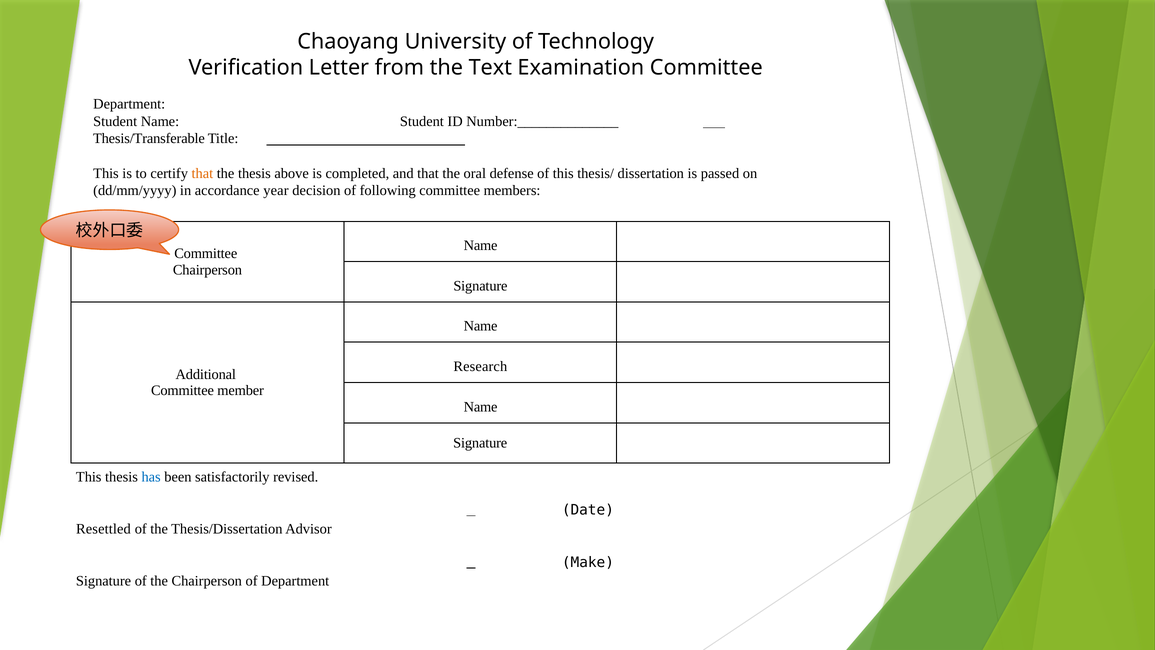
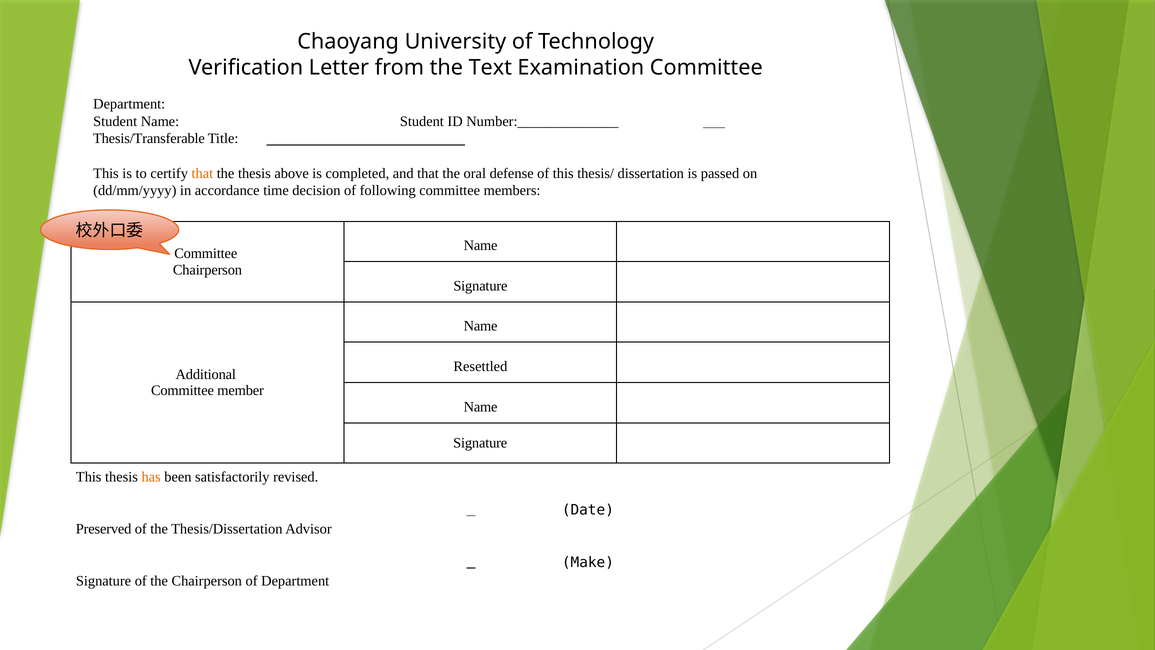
year: year -> time (276, 191)
Research: Research -> Resettled (480, 366)
has colour: blue -> orange (151, 477)
Resettled: Resettled -> Preserved (104, 529)
